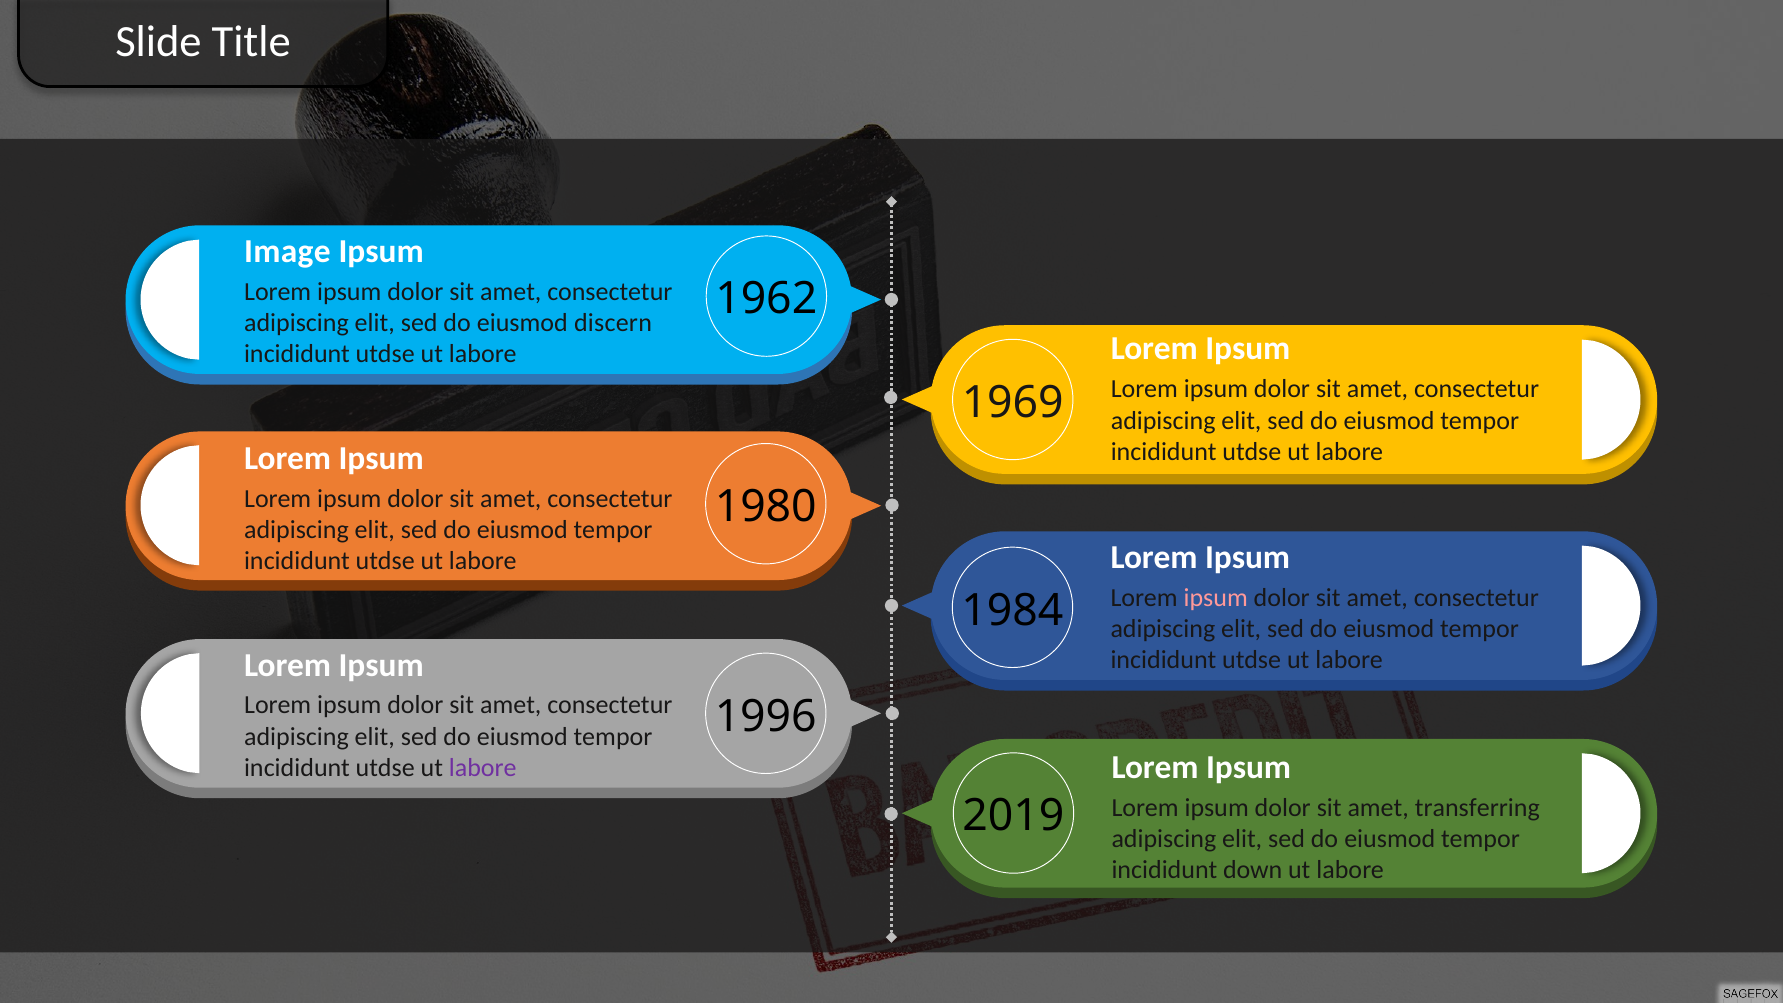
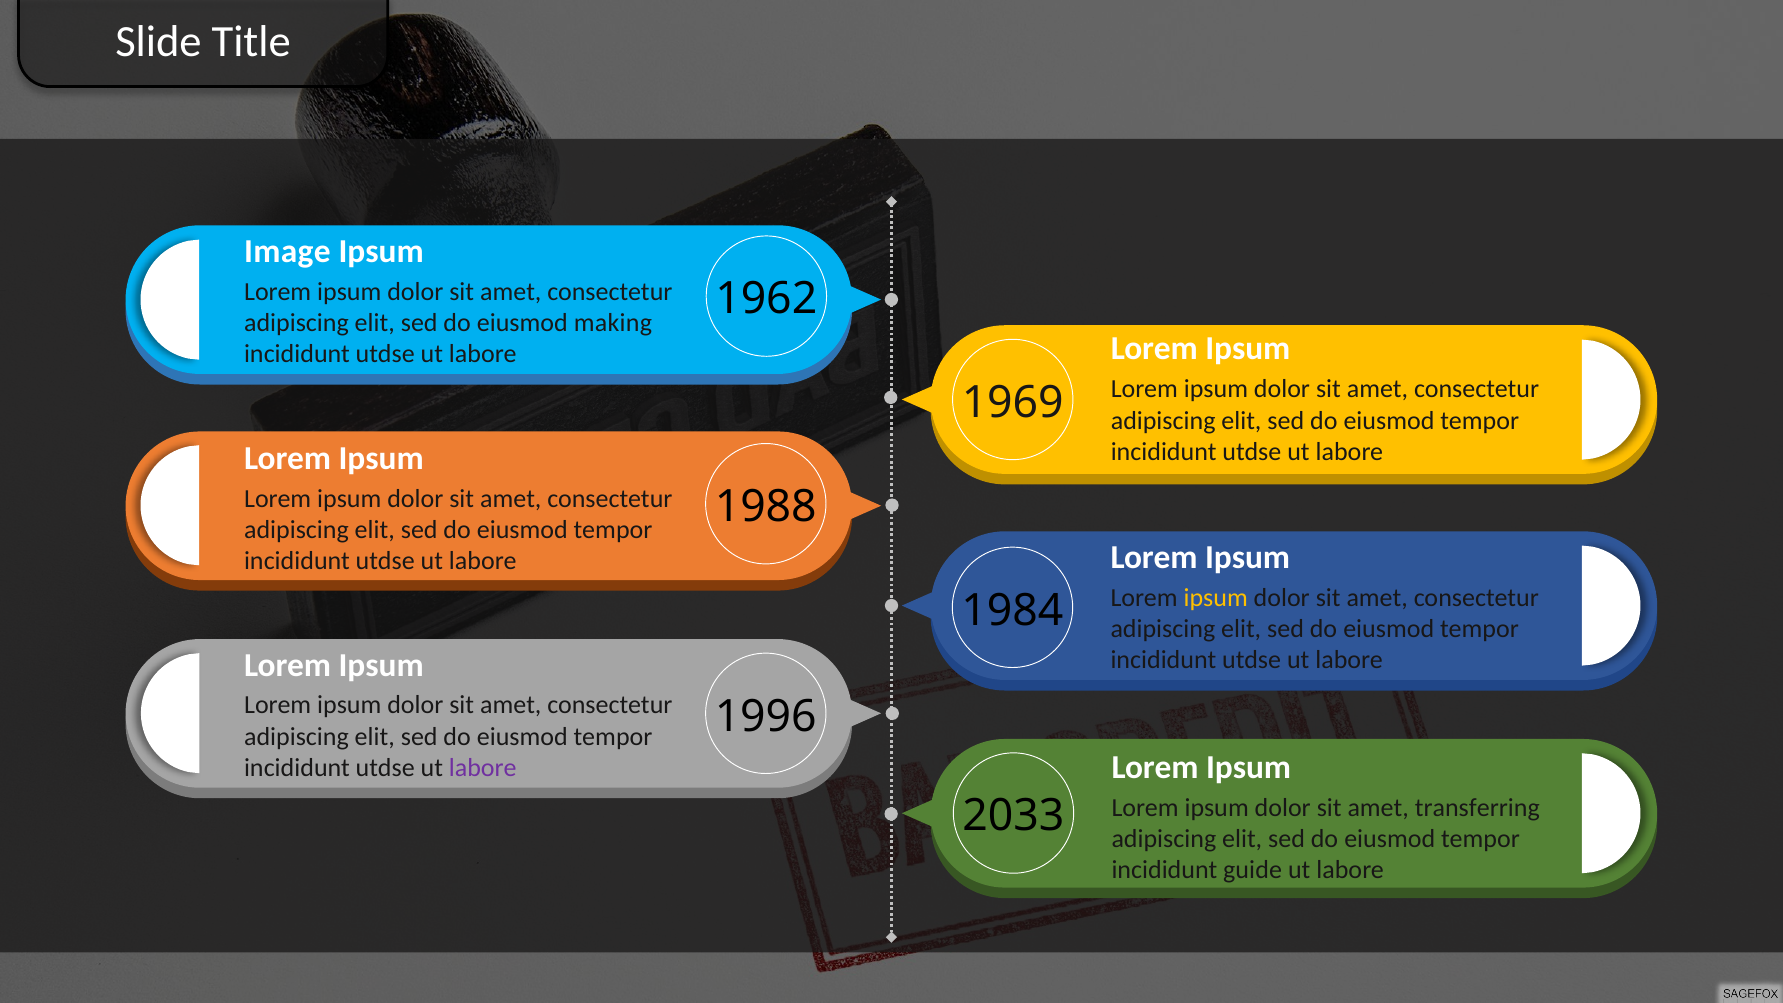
discern: discern -> making (613, 323)
1980: 1980 -> 1988 (766, 507)
ipsum colour: pink -> yellow (1216, 598)
2019: 2019 -> 2033 (1013, 816)
down: down -> guide (1253, 870)
